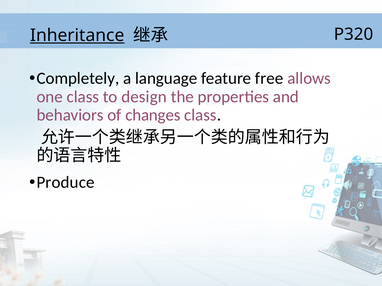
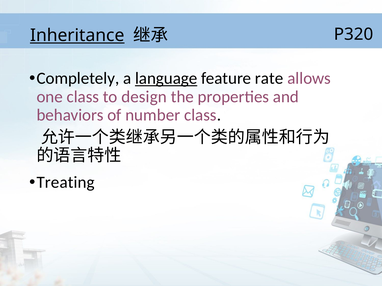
language underline: none -> present (166, 78)
free: free -> rate (269, 78)
changes: changes -> number (153, 115)
Produce: Produce -> Treating (66, 183)
